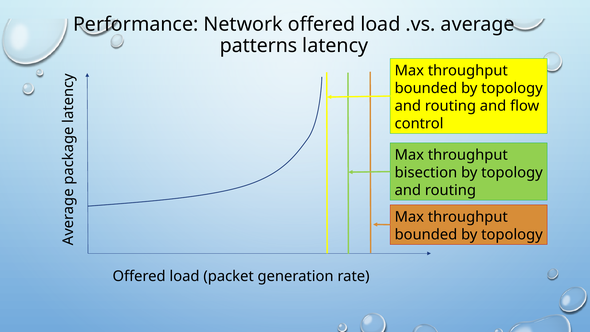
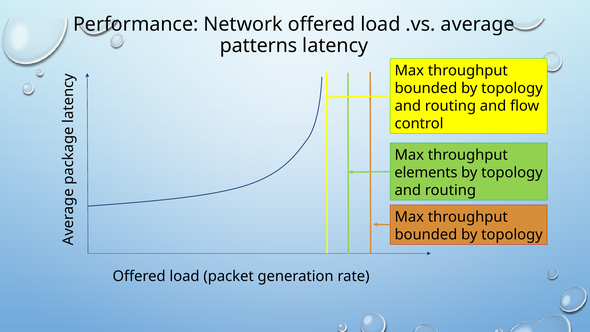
bisection: bisection -> elements (426, 173)
